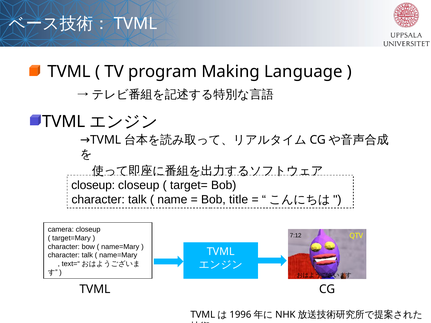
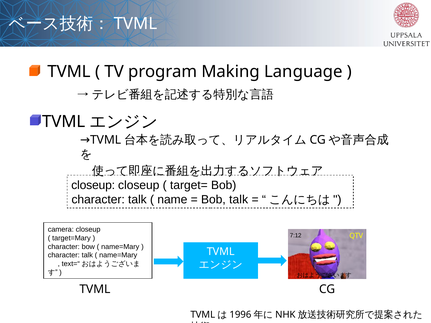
Bob title: title -> talk (239, 200)
